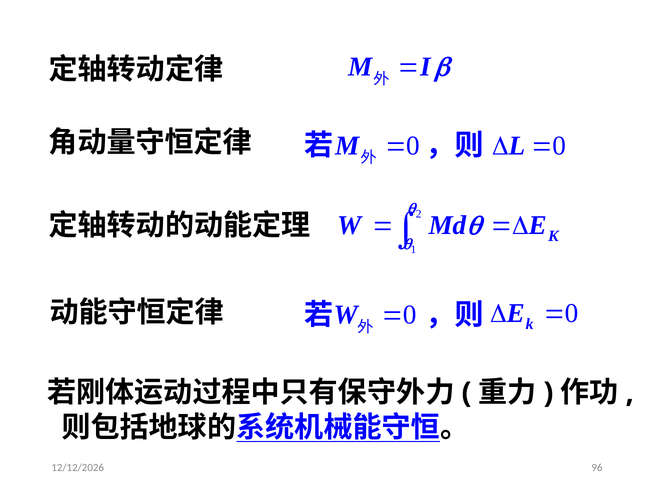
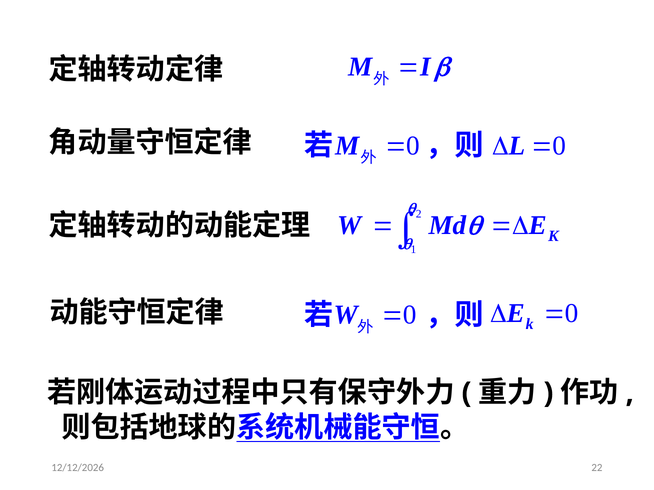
96: 96 -> 22 (597, 468)
